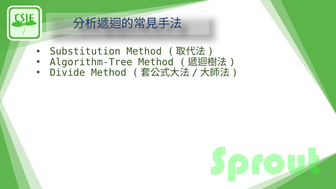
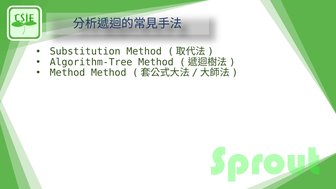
Divide: Divide -> Method (67, 73)
